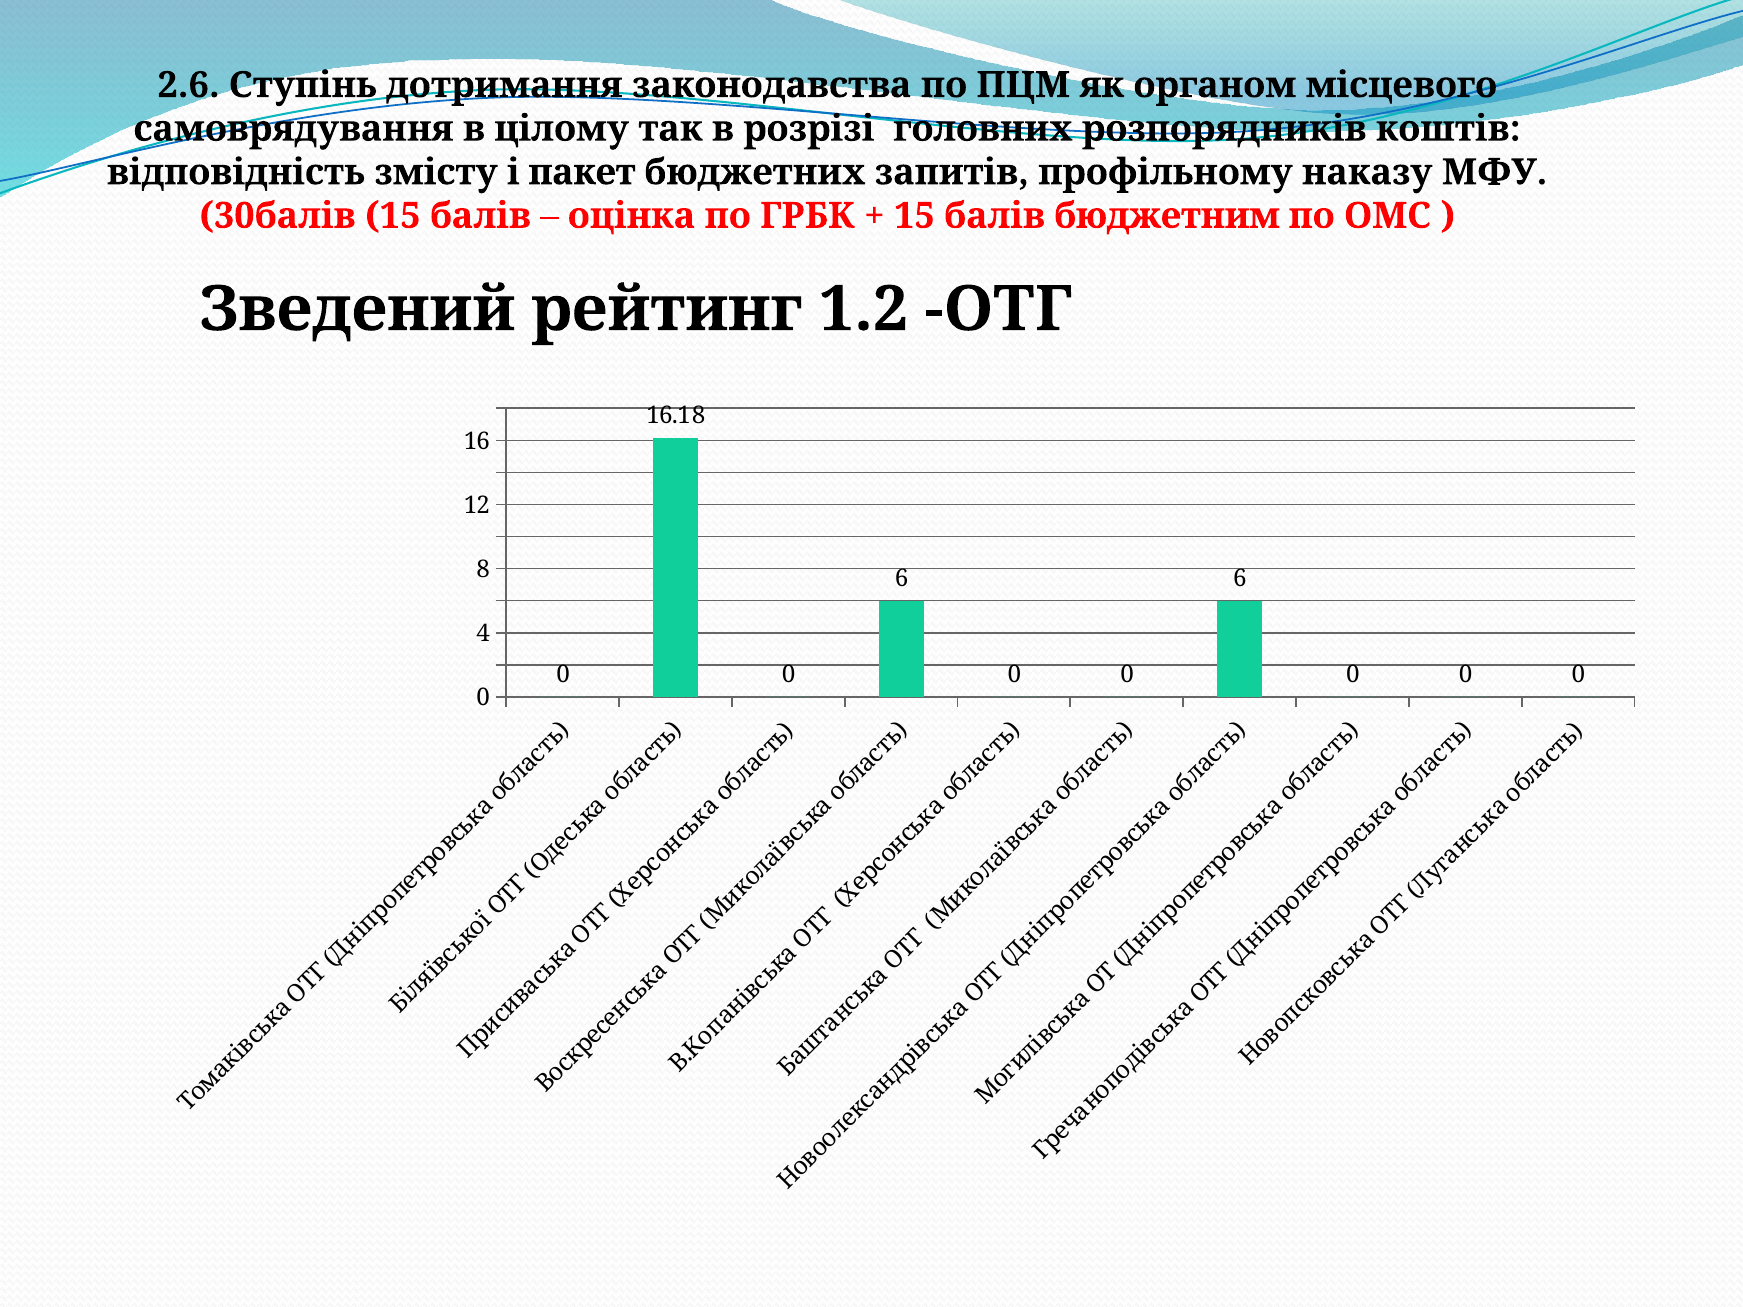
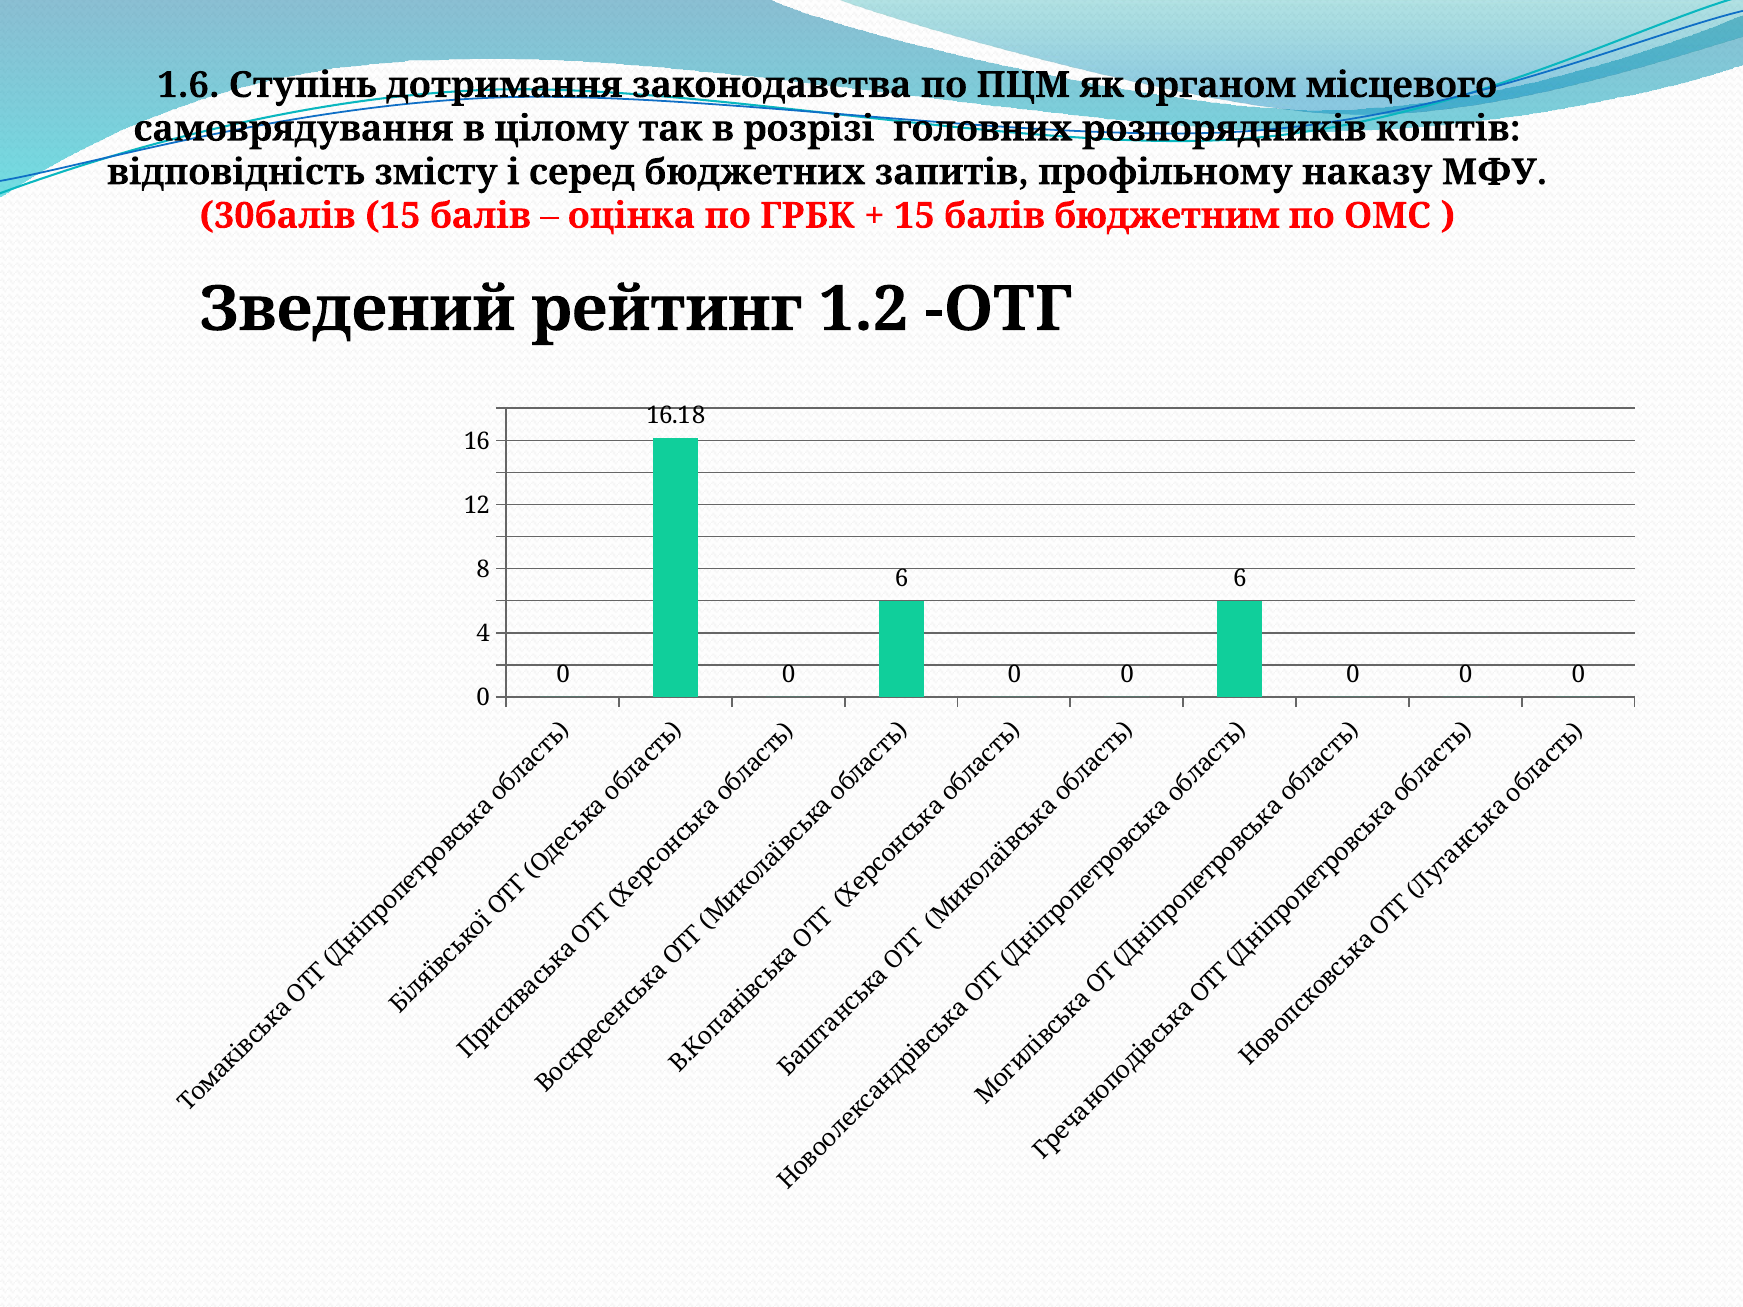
2.6: 2.6 -> 1.6 (188, 85)
пакет: пакет -> серед (582, 172)
